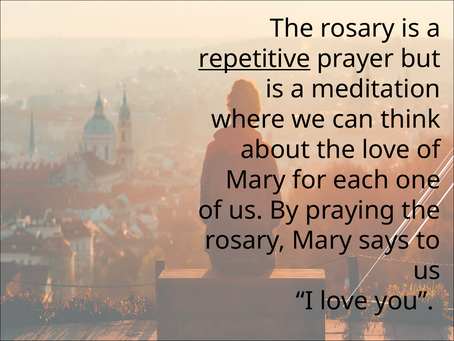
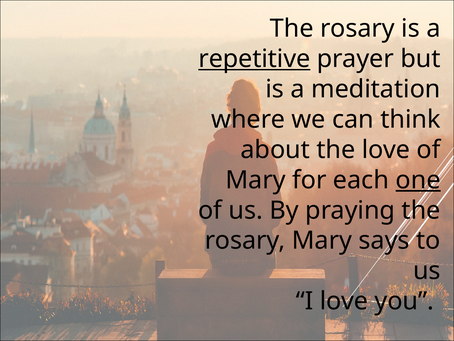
one underline: none -> present (418, 180)
